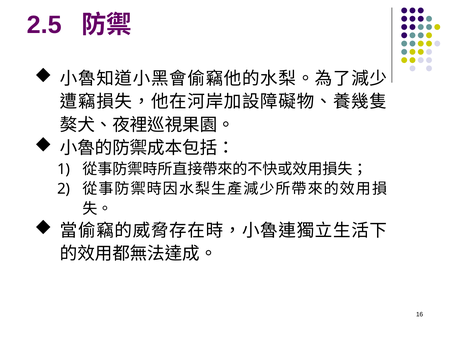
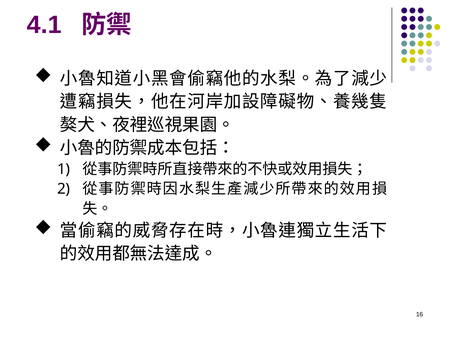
2.5: 2.5 -> 4.1 (44, 25)
